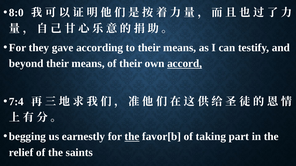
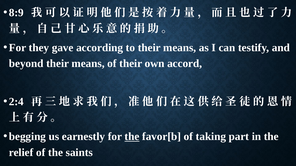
8:0: 8:0 -> 8:9 (16, 13)
accord underline: present -> none (185, 64)
7:4: 7:4 -> 2:4 (16, 102)
